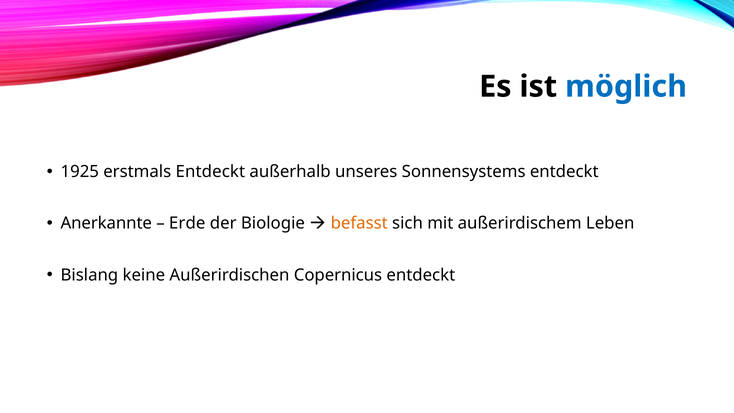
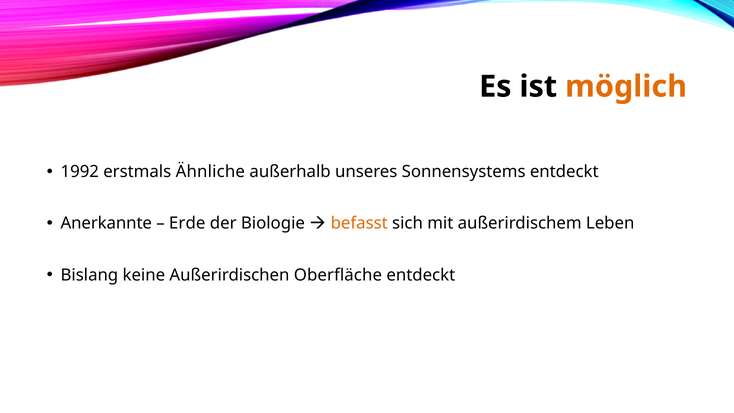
möglich colour: blue -> orange (626, 87)
1925: 1925 -> 1992 (80, 172)
erstmals Entdeckt: Entdeckt -> Ähnliche (210, 172)
Copernicus: Copernicus -> Oberfläche (338, 275)
